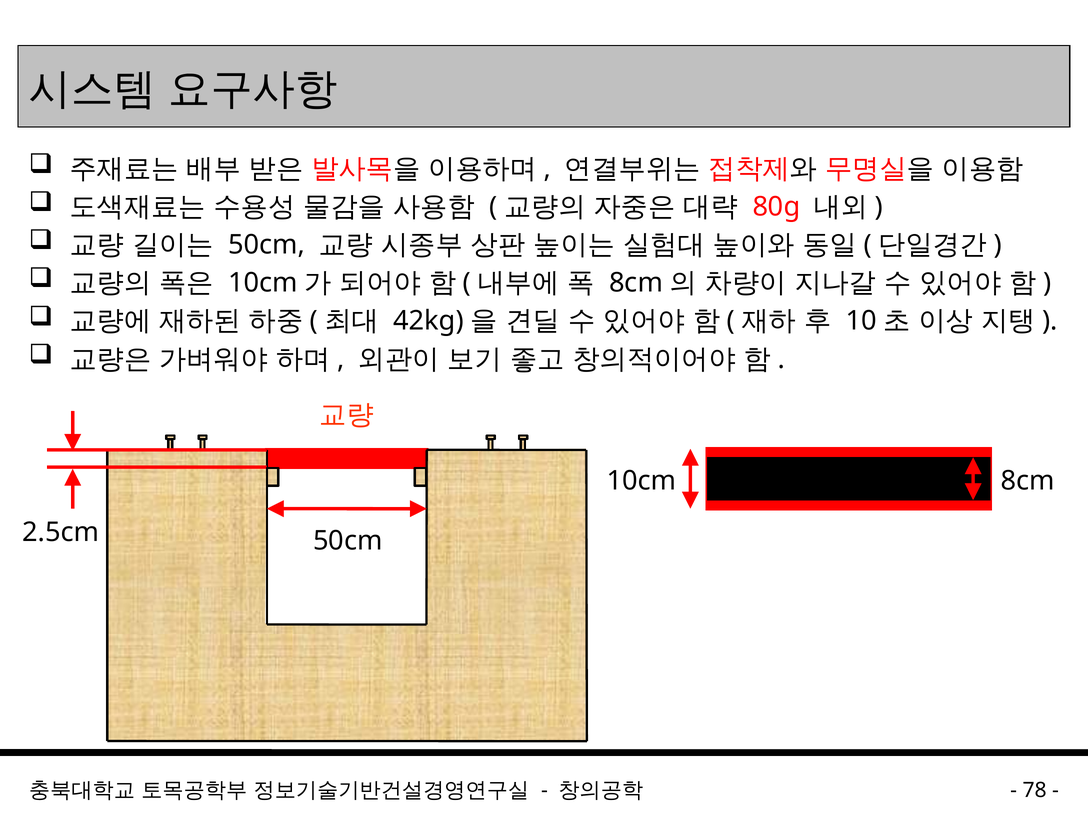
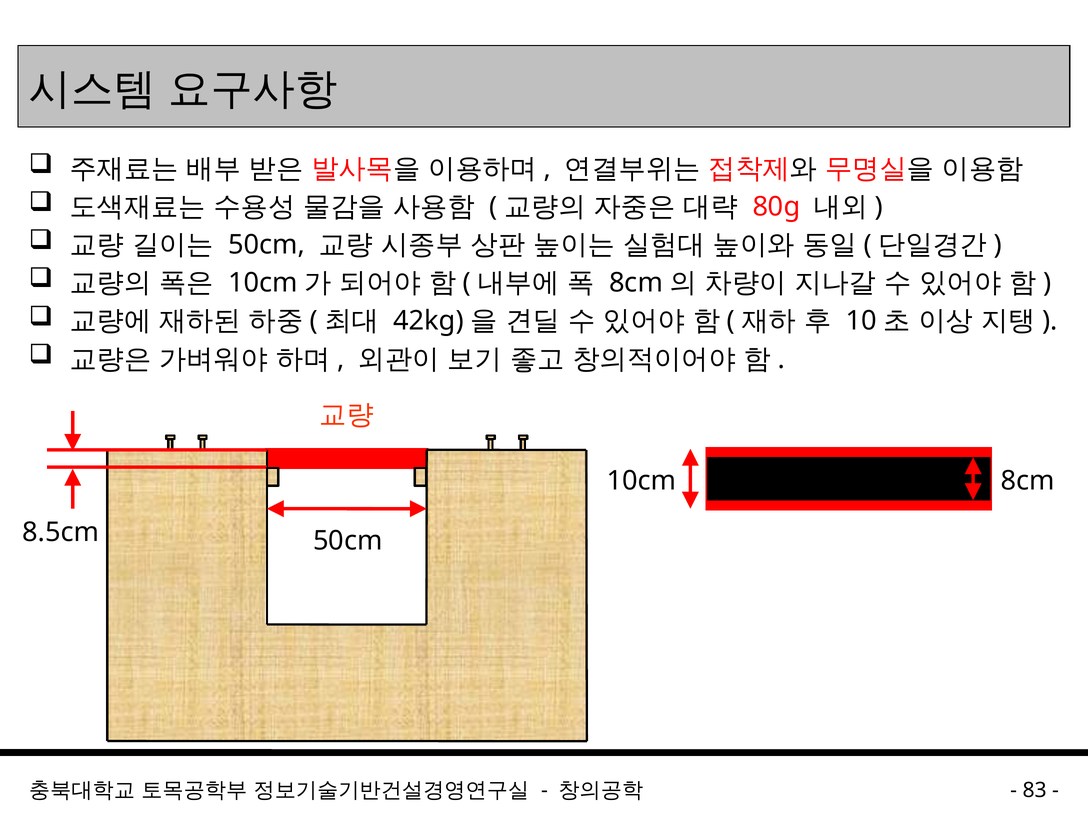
2.5cm: 2.5cm -> 8.5cm (61, 532)
78: 78 -> 83 (1035, 790)
